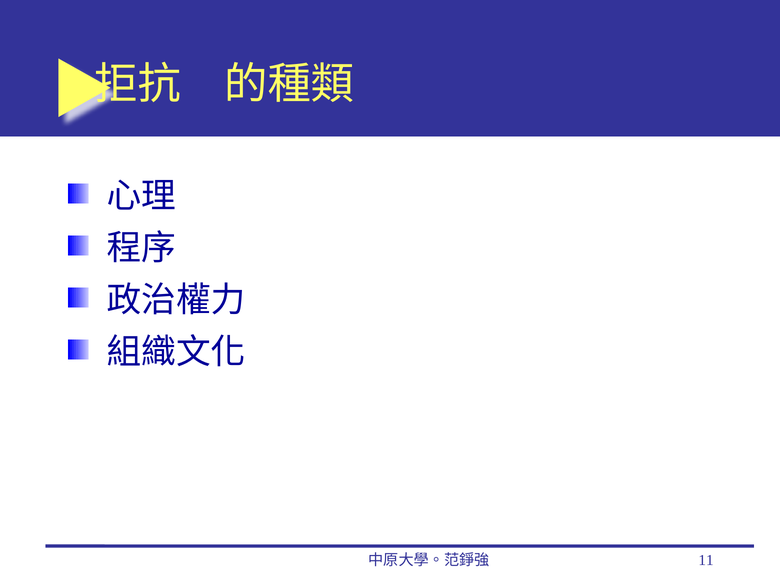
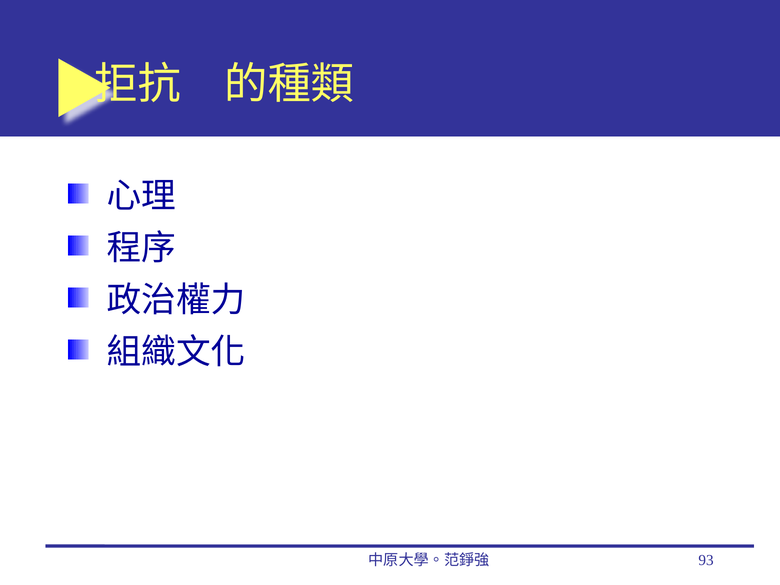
11: 11 -> 93 (706, 560)
